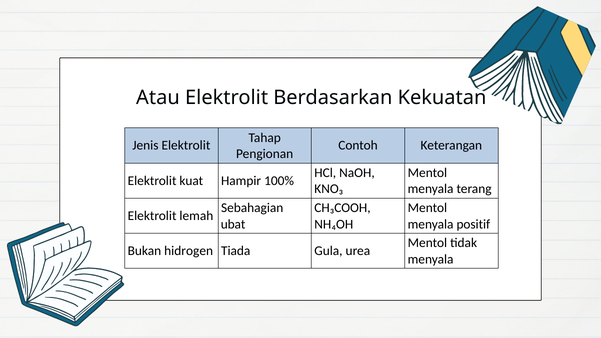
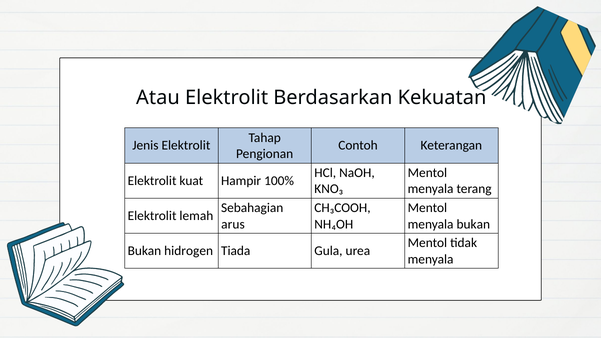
ubat: ubat -> arus (233, 224)
menyala positif: positif -> bukan (473, 224)
